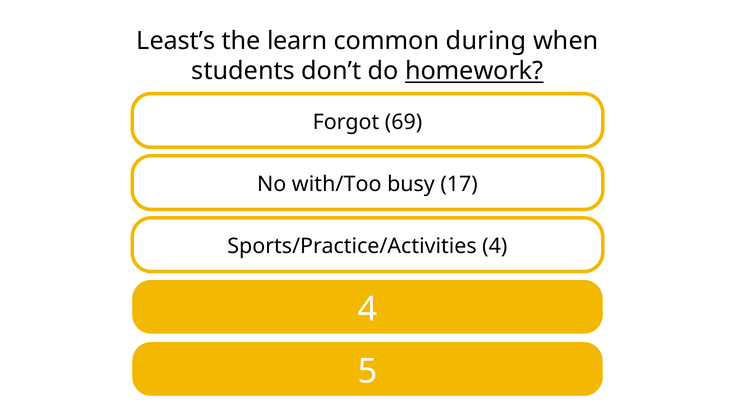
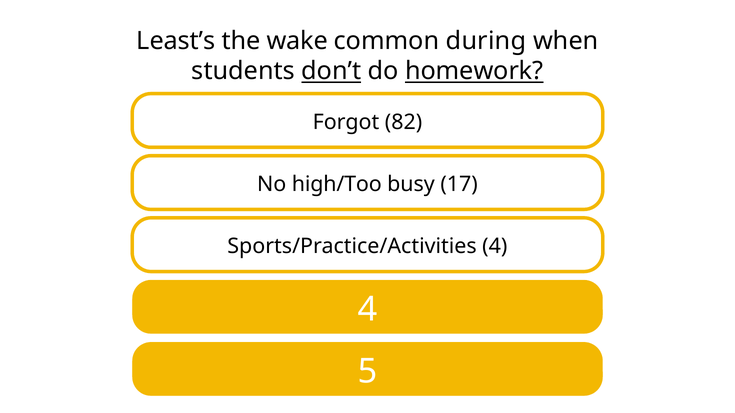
learn: learn -> wake (297, 41)
don’t underline: none -> present (331, 71)
69: 69 -> 82 (404, 122)
with/Too: with/Too -> high/Too (337, 184)
